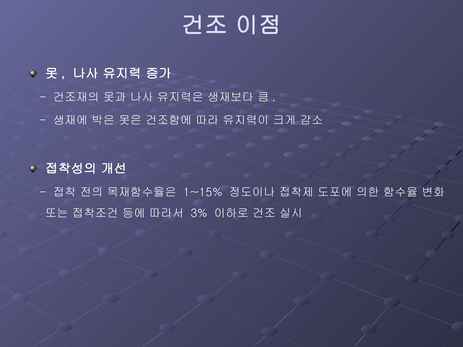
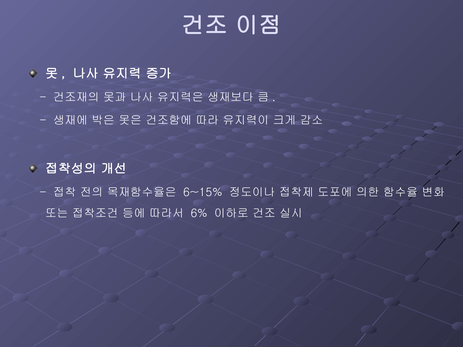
1~15%: 1~15% -> 6~15% (203, 193)
3%: 3% -> 6% (199, 213)
